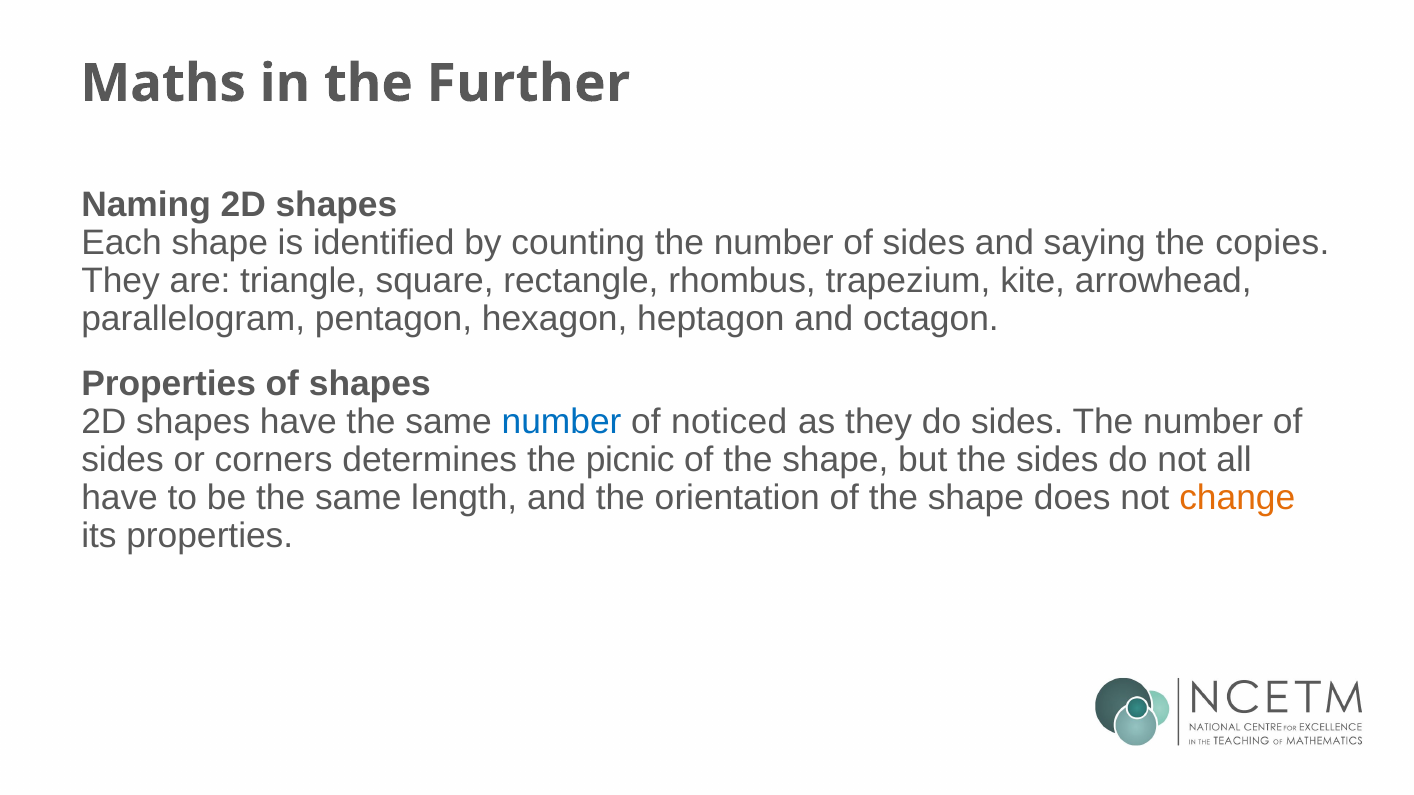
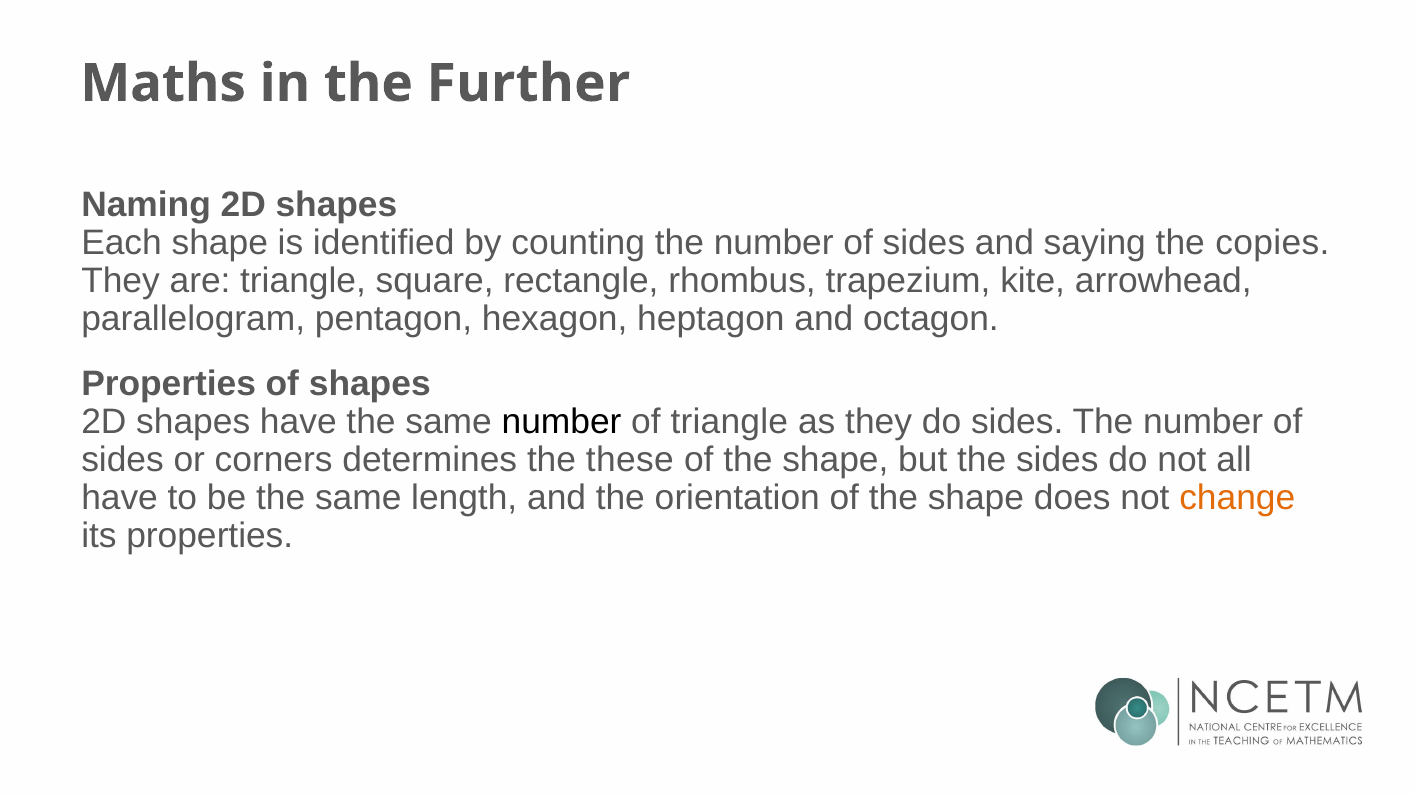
number colour: blue -> black (562, 422)
of noticed: noticed -> triangle (729, 422)
picnic: picnic -> these (630, 460)
